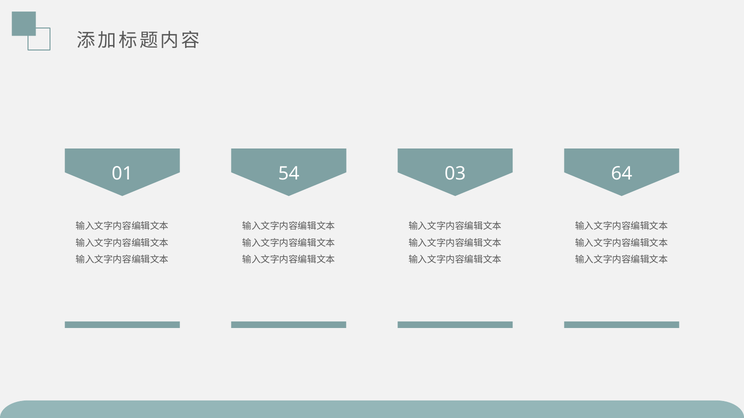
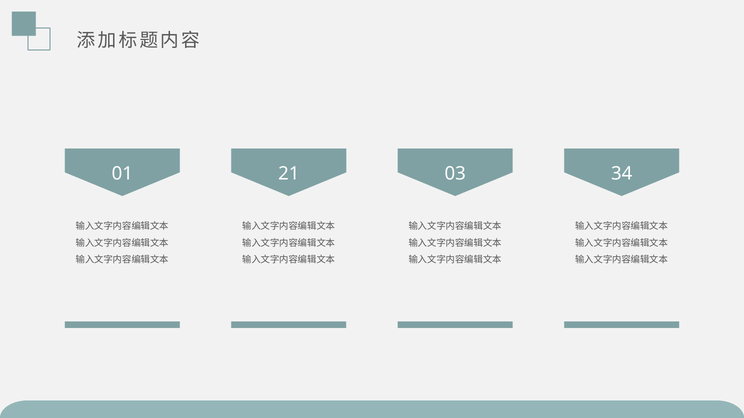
54: 54 -> 21 (289, 174)
64: 64 -> 34 (622, 174)
